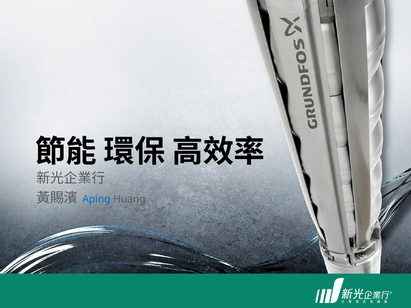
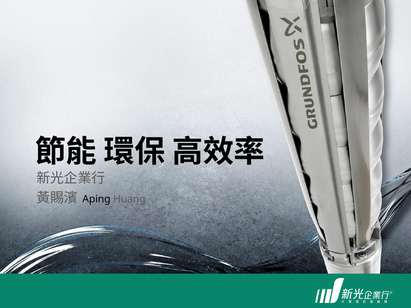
Aping colour: blue -> black (96, 199)
